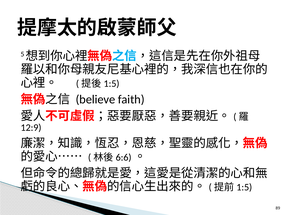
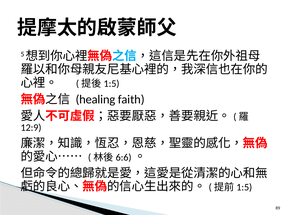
believe: believe -> healing (95, 99)
